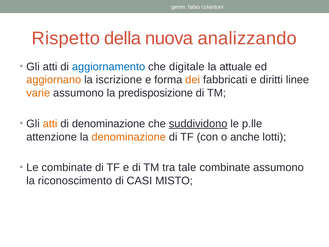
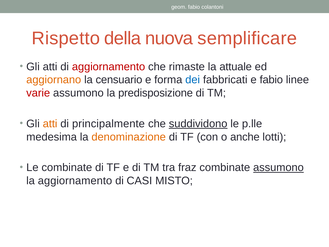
analizzando: analizzando -> semplificare (247, 38)
aggiornamento colour: blue -> red (109, 67)
digitale: digitale -> rimaste (187, 67)
iscrizione: iscrizione -> censuario (119, 80)
dei colour: orange -> blue (193, 80)
e diritti: diritti -> fabio (271, 80)
varie colour: orange -> red (38, 93)
di denominazione: denominazione -> principalmente (108, 124)
attenzione: attenzione -> medesima (52, 137)
tale: tale -> fraz (187, 167)
assumono underline: none -> present (278, 167)
la riconoscimento: riconoscimento -> aggiornamento (75, 181)
